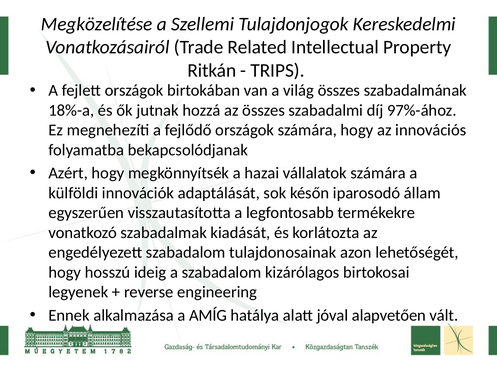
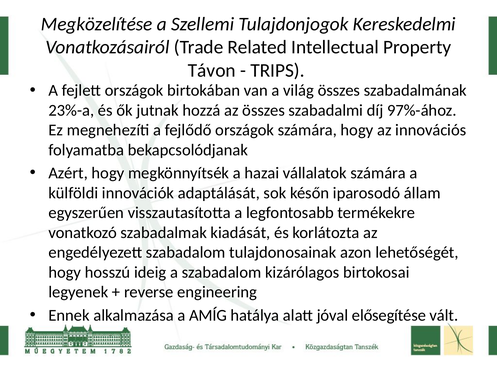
Ritkán: Ritkán -> Távon (212, 71)
18%-a: 18%-a -> 23%-a (71, 111)
alapvetően: alapvetően -> elősegítése (389, 316)
